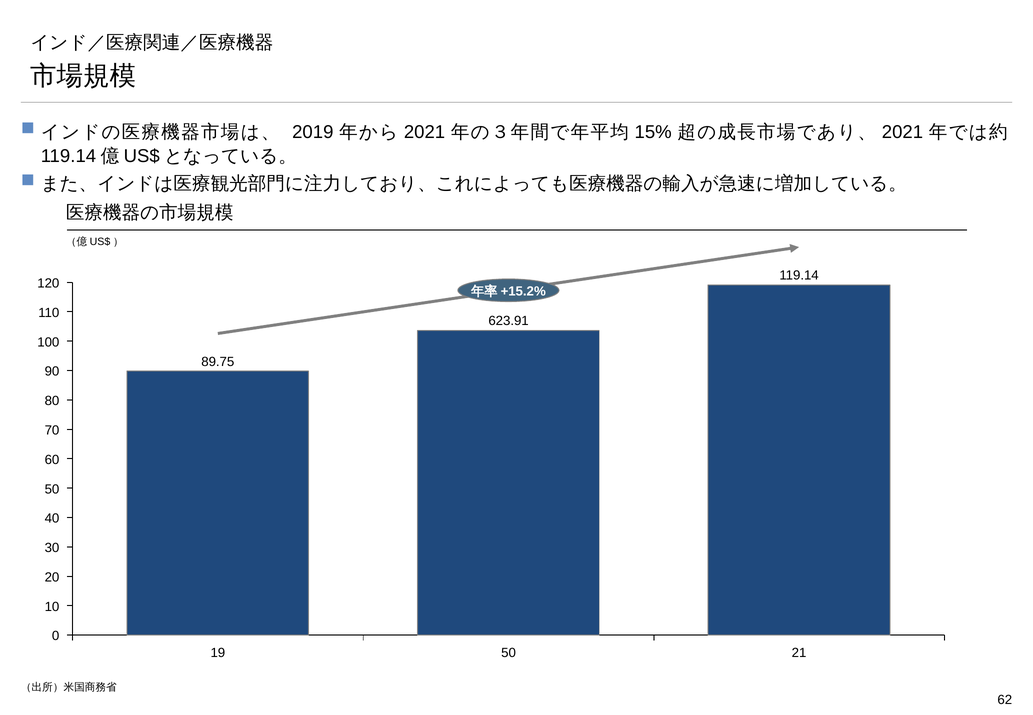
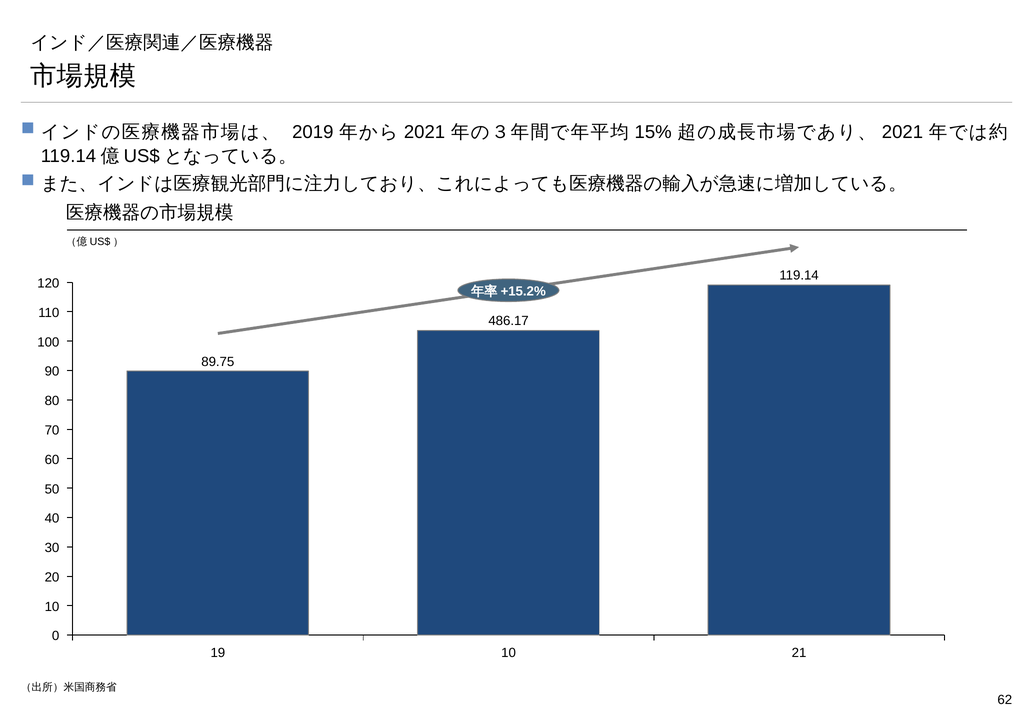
623.91: 623.91 -> 486.17 (509, 321)
19 50: 50 -> 10 (509, 653)
